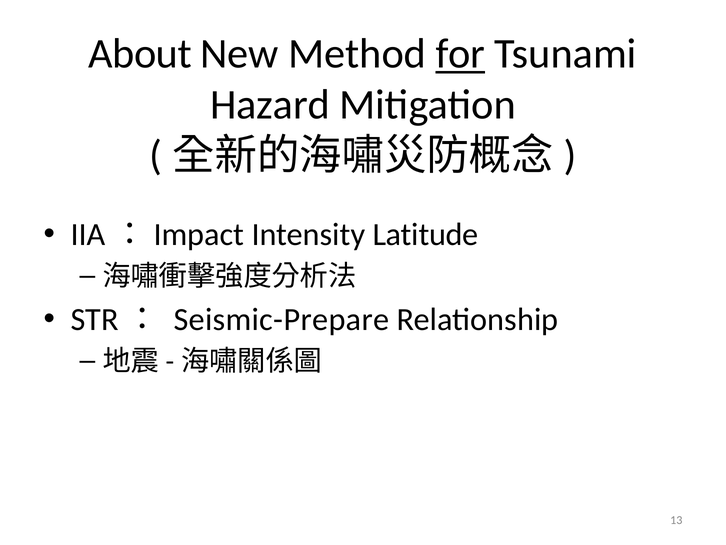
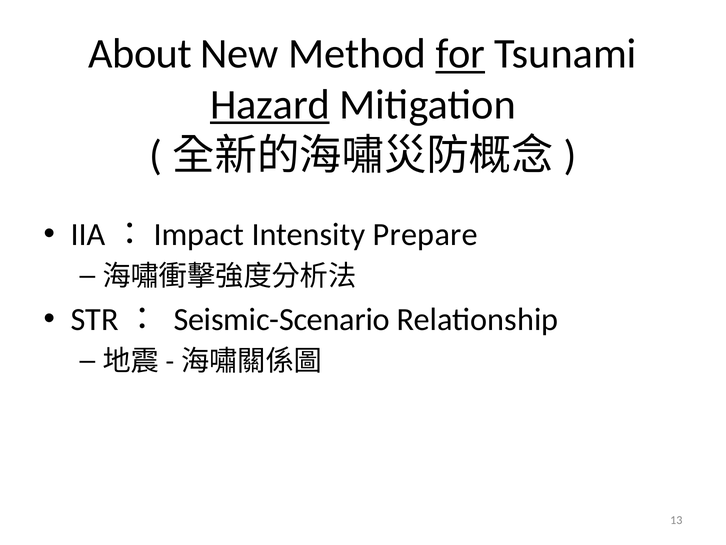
Hazard underline: none -> present (270, 105)
Latitude: Latitude -> Prepare (425, 235)
Seismic-Prepare: Seismic-Prepare -> Seismic-Scenario (282, 319)
